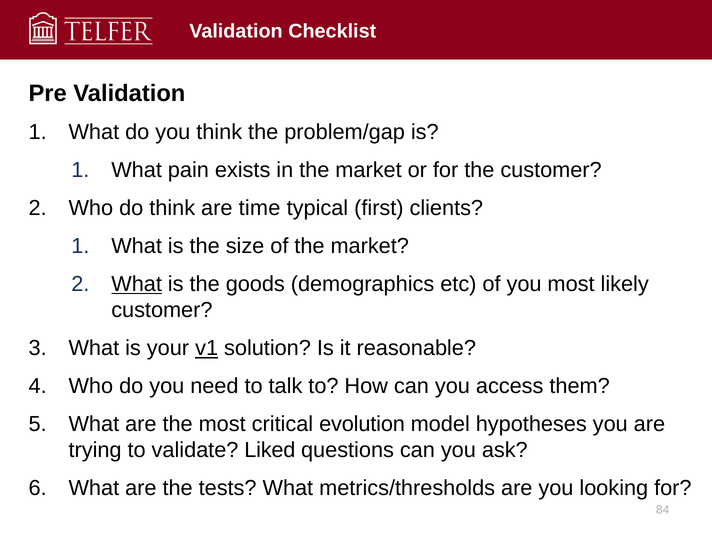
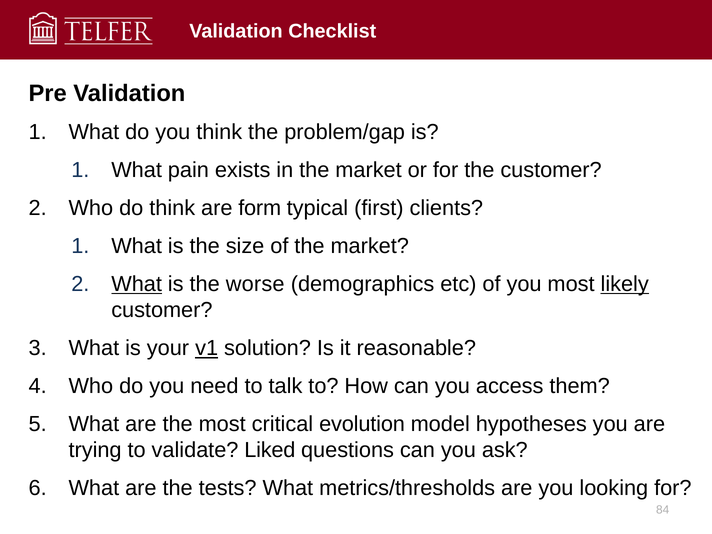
time: time -> form (260, 208)
goods: goods -> worse (255, 284)
likely underline: none -> present (625, 284)
